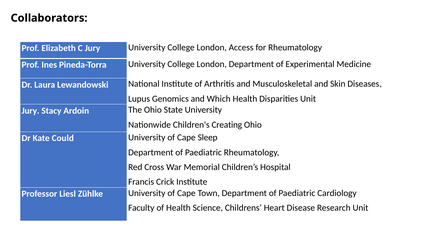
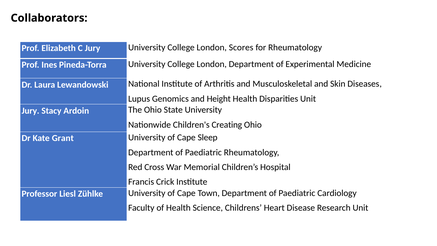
Access: Access -> Scores (241, 48)
Which: Which -> Height (219, 99)
Could: Could -> Grant (63, 138)
